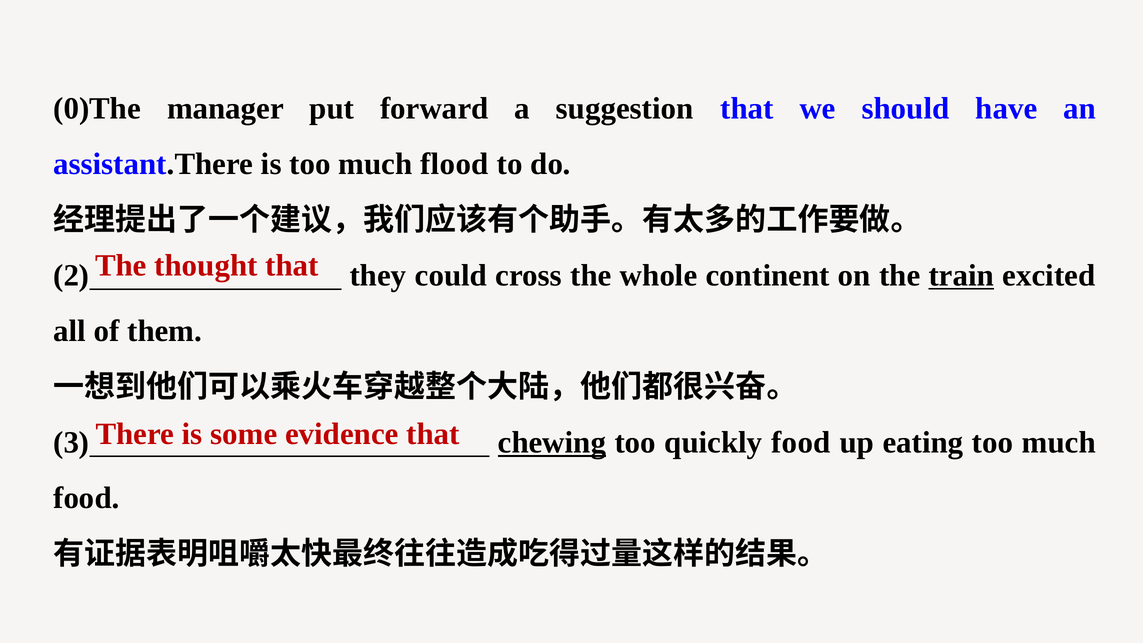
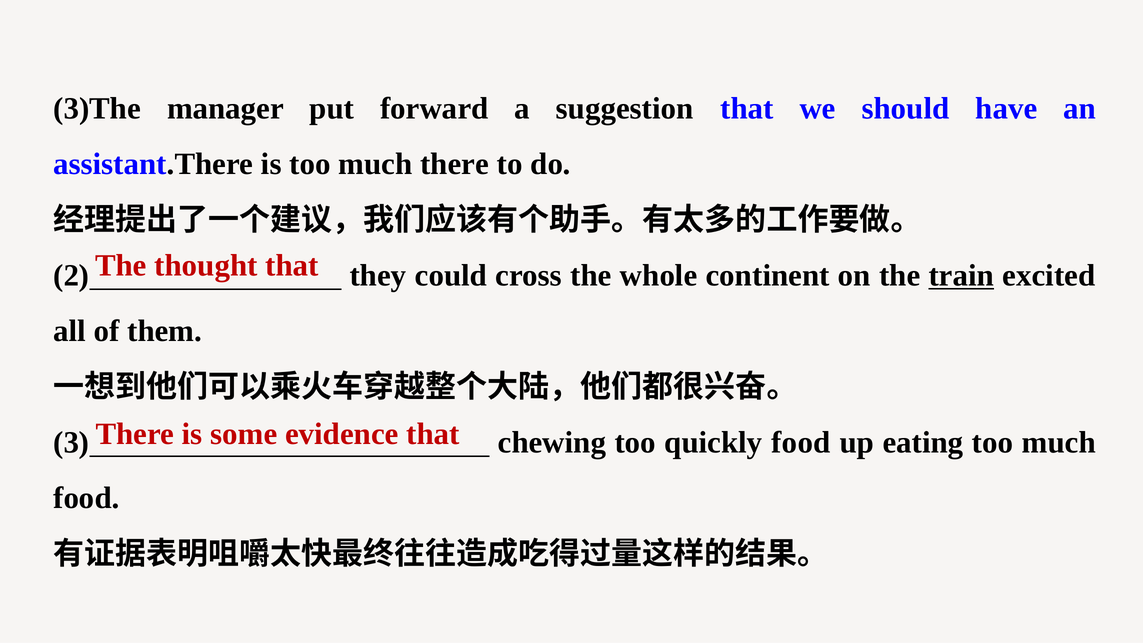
0)The: 0)The -> 3)The (97, 108)
much flood: flood -> there (455, 164)
chewing underline: present -> none (552, 443)
